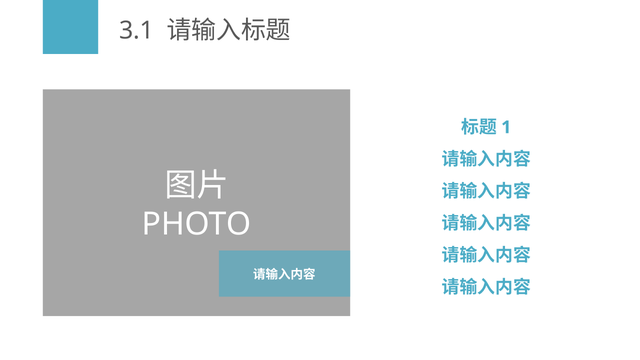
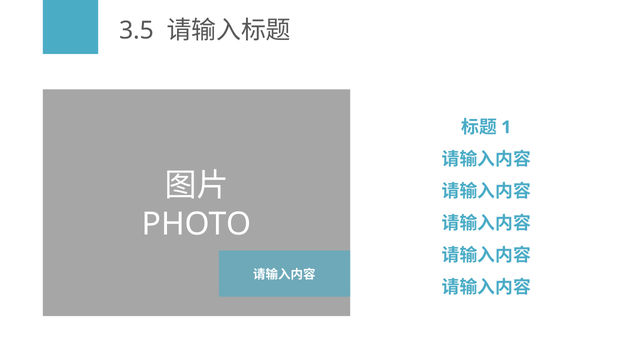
3.1: 3.1 -> 3.5 (137, 31)
